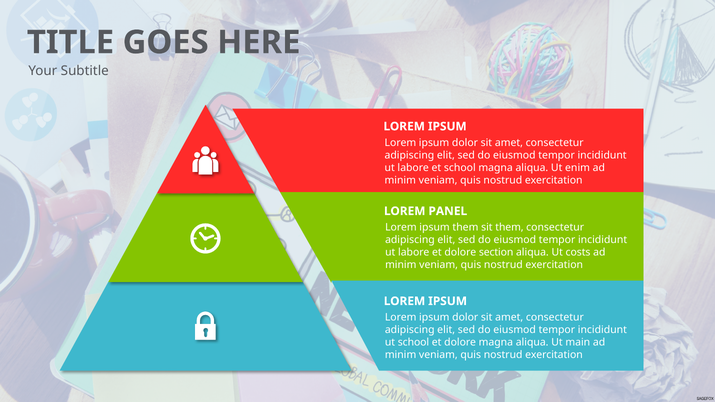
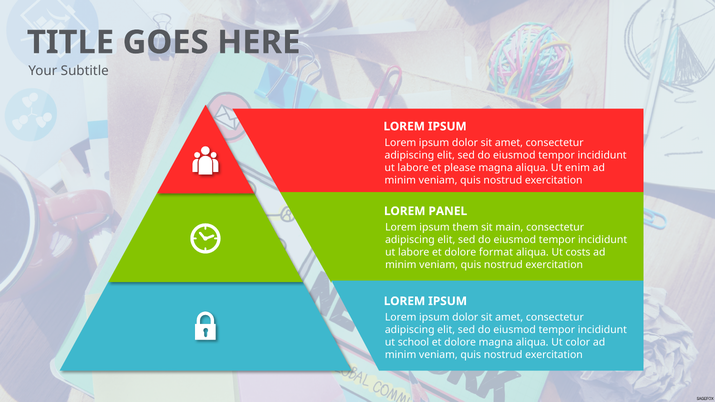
et school: school -> please (460, 168)
sit them: them -> main (509, 227)
section: section -> format (496, 252)
main: main -> color (578, 343)
